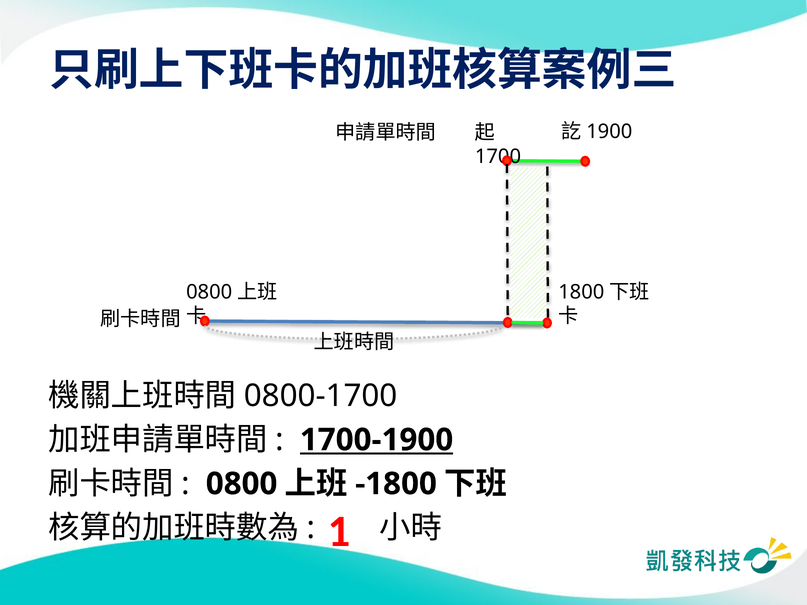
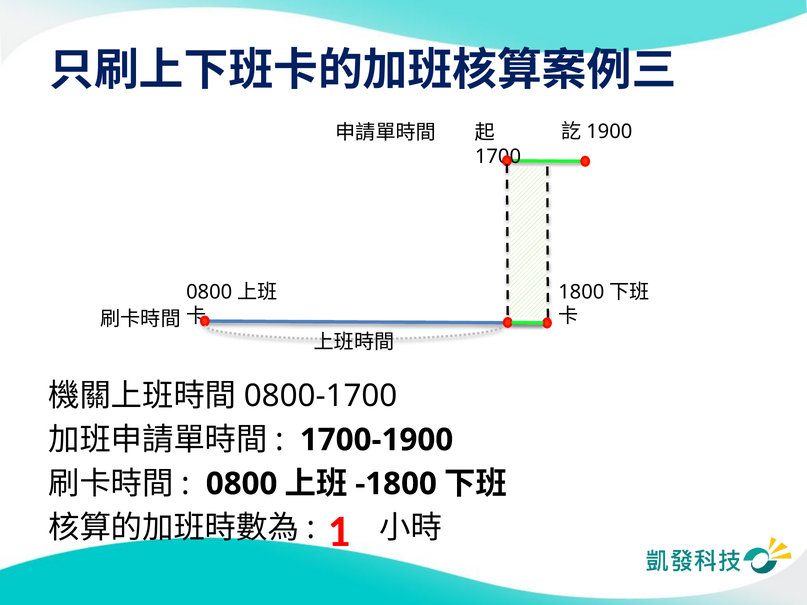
1700-1900 underline: present -> none (377, 440)
